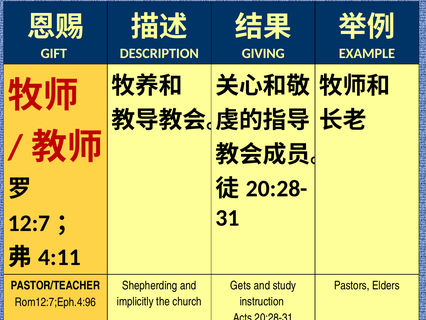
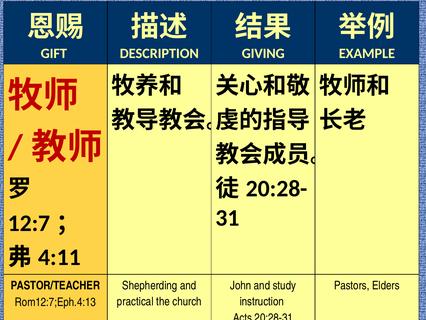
Gets: Gets -> John (241, 285)
implicitly: implicitly -> practical (135, 301)
Rom12:7;Eph.4:96: Rom12:7;Eph.4:96 -> Rom12:7;Eph.4:13 (55, 302)
